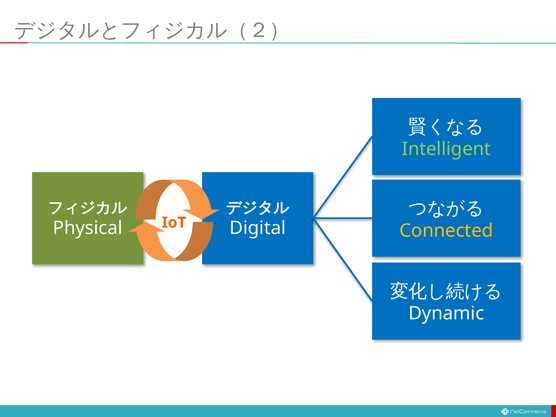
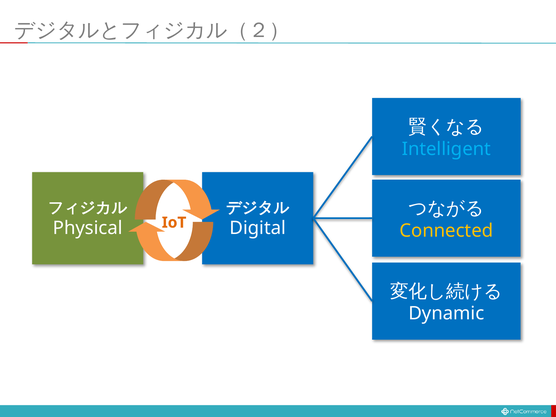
Intelligent colour: light green -> light blue (446, 149)
